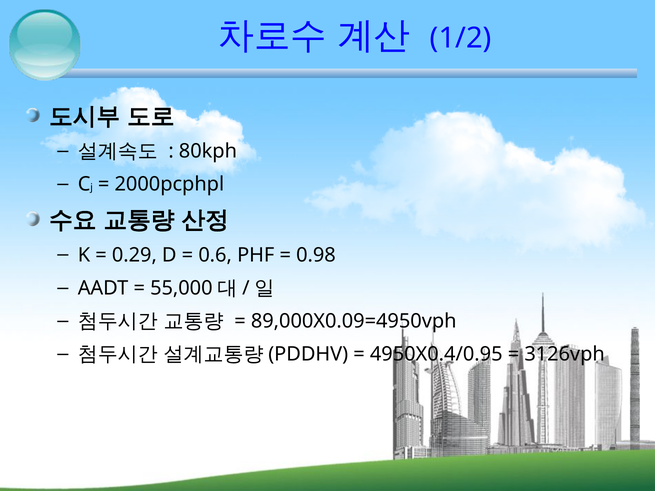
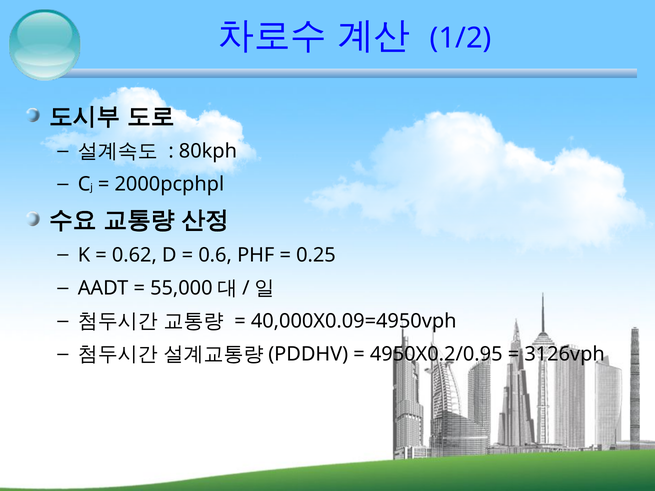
0.29: 0.29 -> 0.62 (134, 255)
0.98: 0.98 -> 0.25 (316, 255)
89,000X0.09=4950vph: 89,000X0.09=4950vph -> 40,000X0.09=4950vph (354, 321)
4950X0.4/0.95: 4950X0.4/0.95 -> 4950X0.2/0.95 (436, 354)
